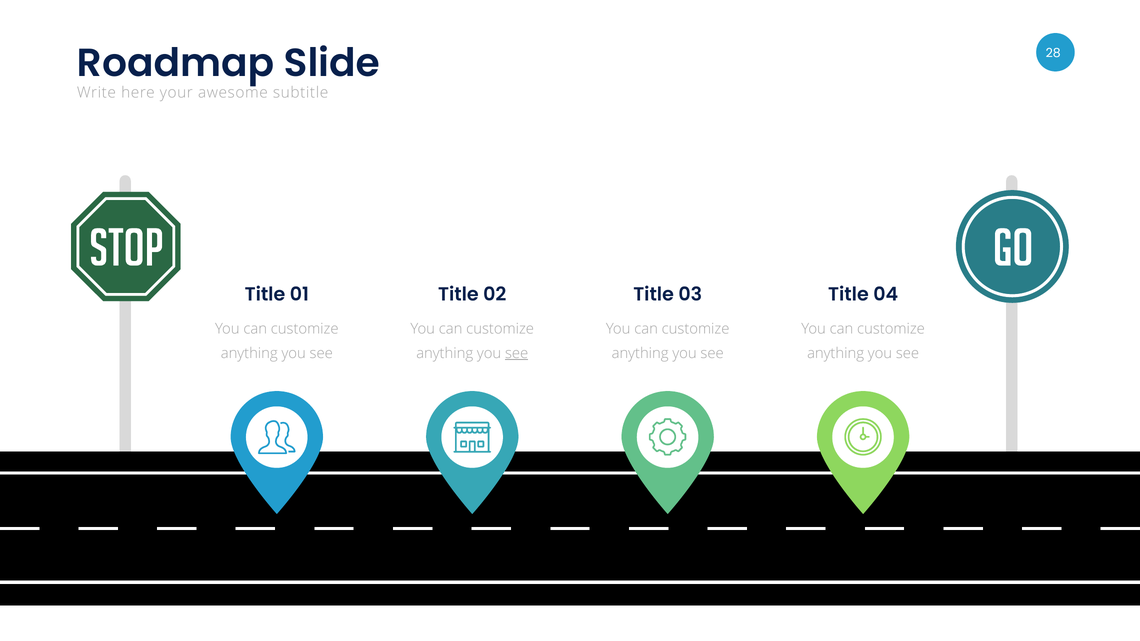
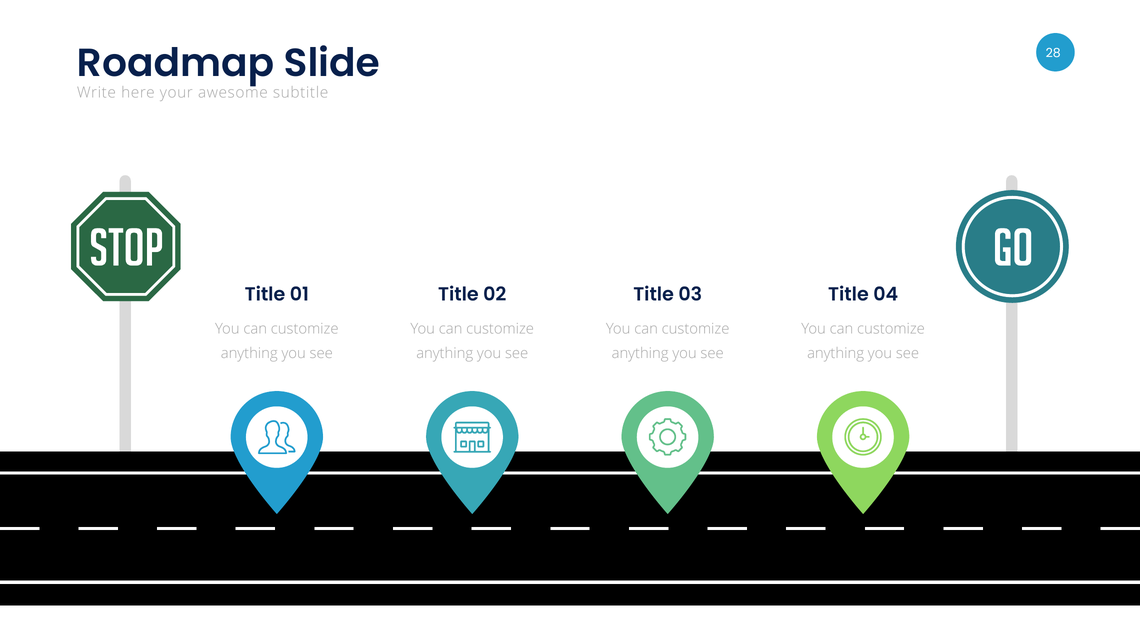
see underline: present -> none (517, 353)
